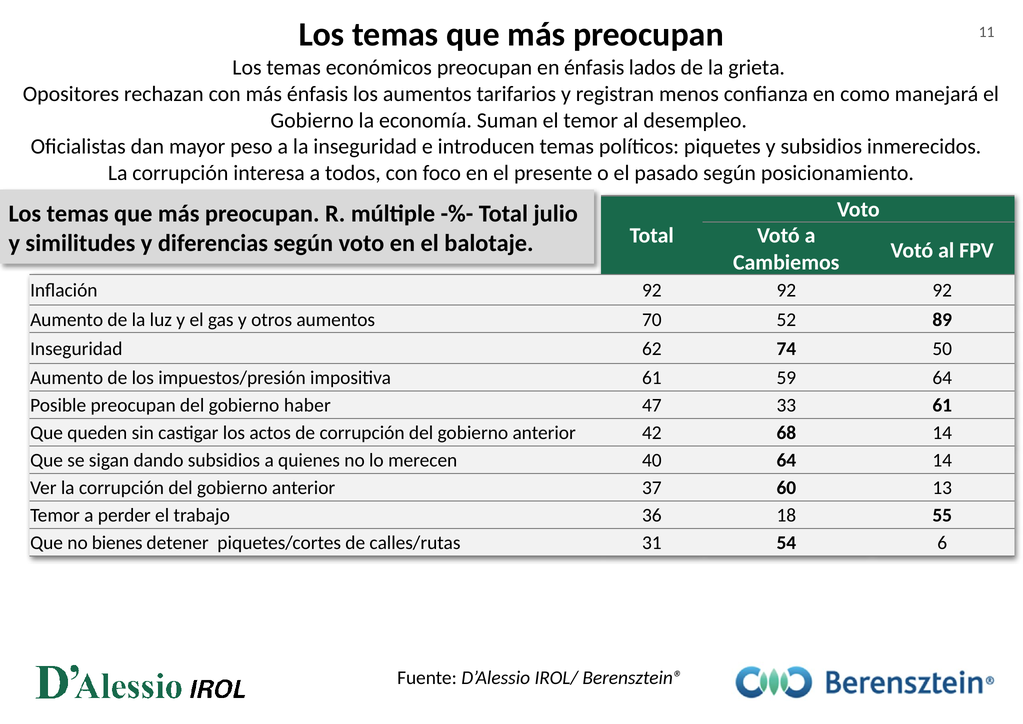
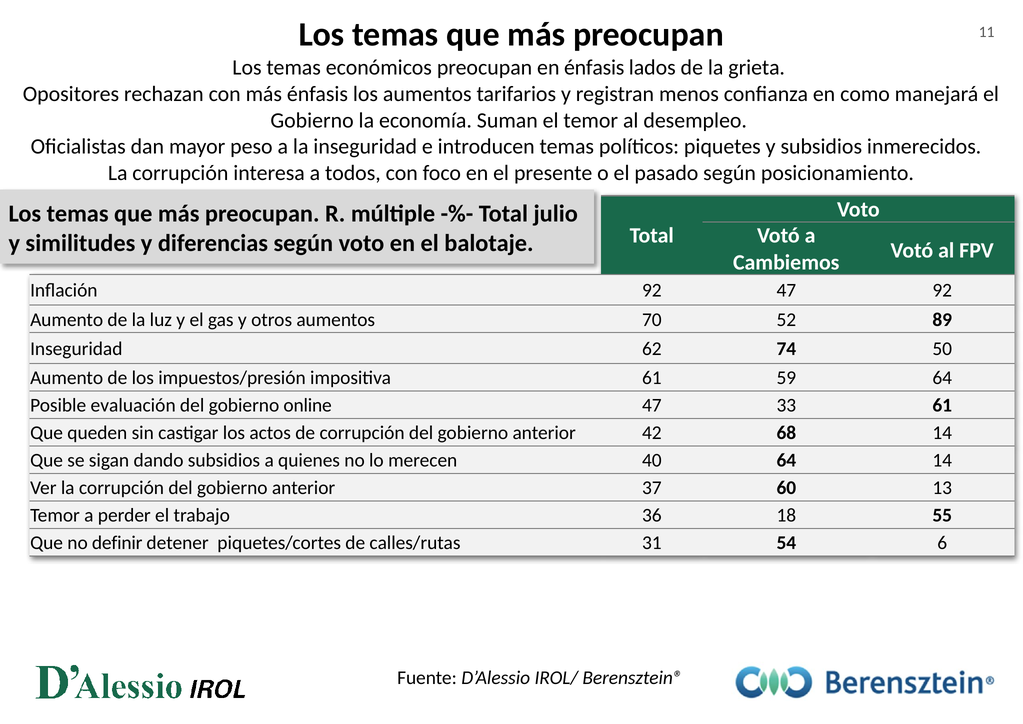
Inflación 92 92: 92 -> 47 (786, 290)
Posible preocupan: preocupan -> evaluación (133, 405)
haber: haber -> online (308, 405)
bienes: bienes -> definir (117, 542)
